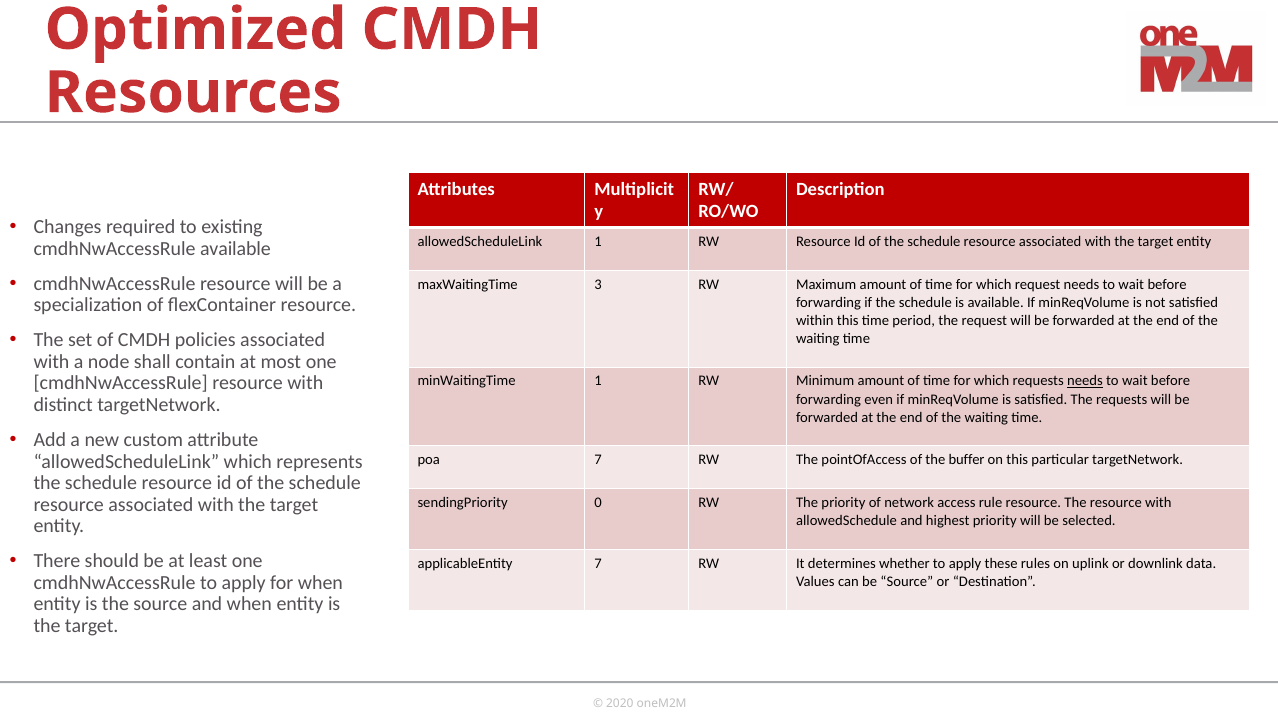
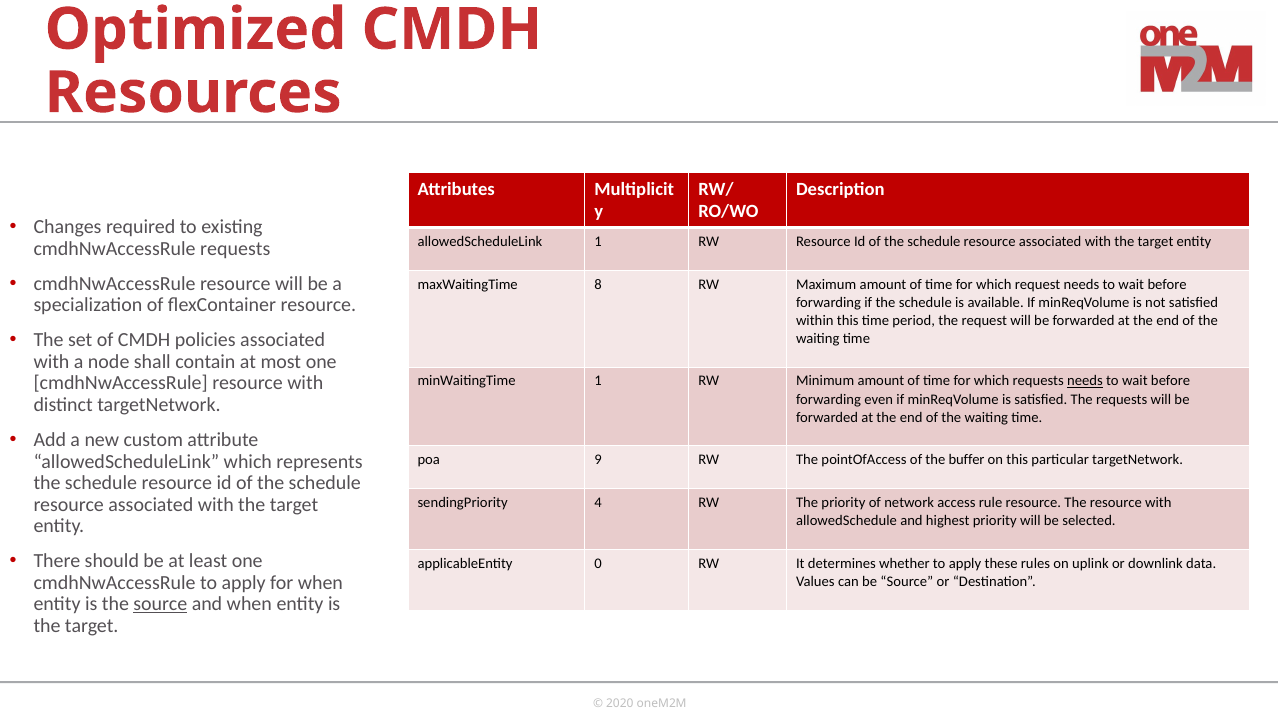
cmdhNwAccessRule available: available -> requests (235, 249)
3: 3 -> 8 (598, 285)
poa 7: 7 -> 9 (598, 460)
0: 0 -> 4 (598, 503)
applicableEntity 7: 7 -> 0 (598, 564)
source underline: none -> present (160, 604)
